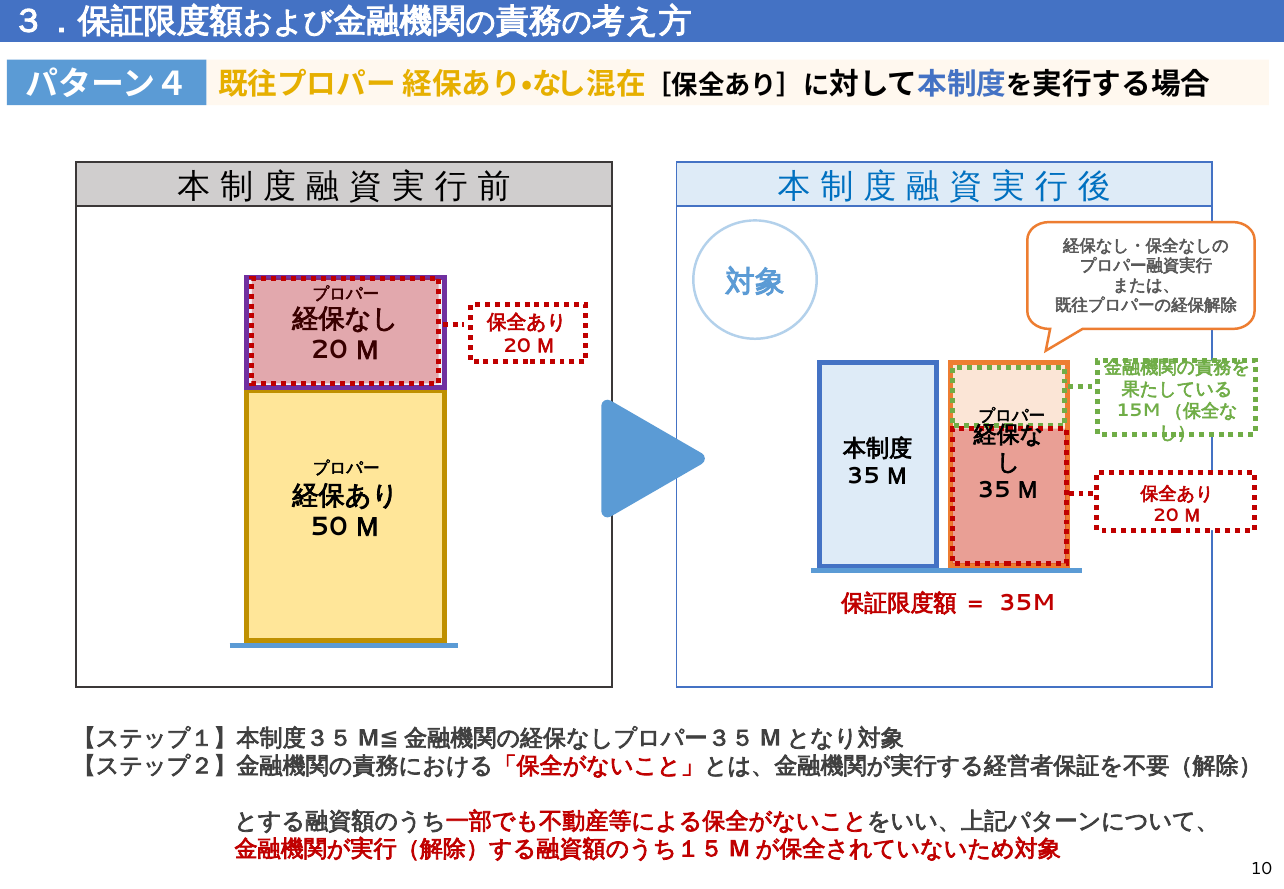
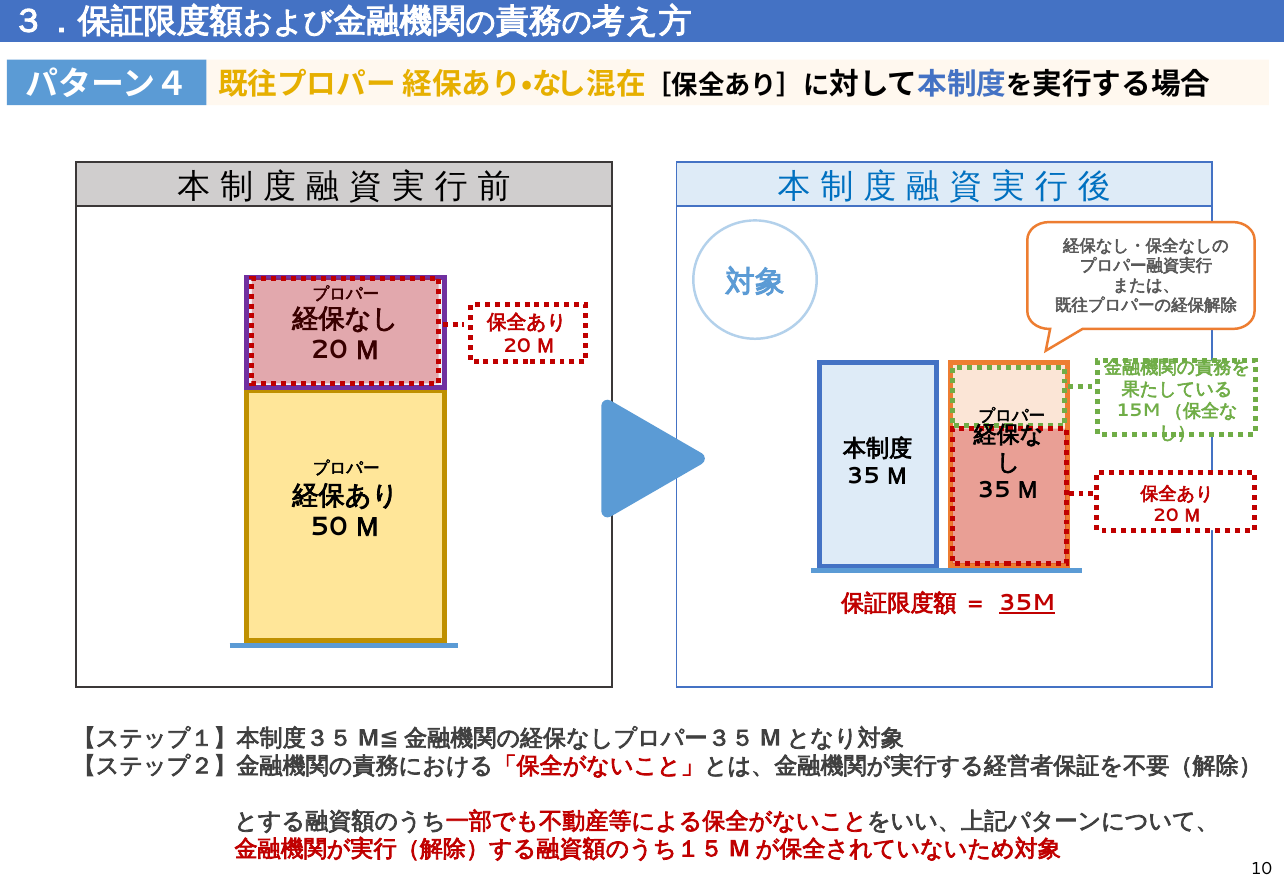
35M underline: none -> present (1027, 603)
